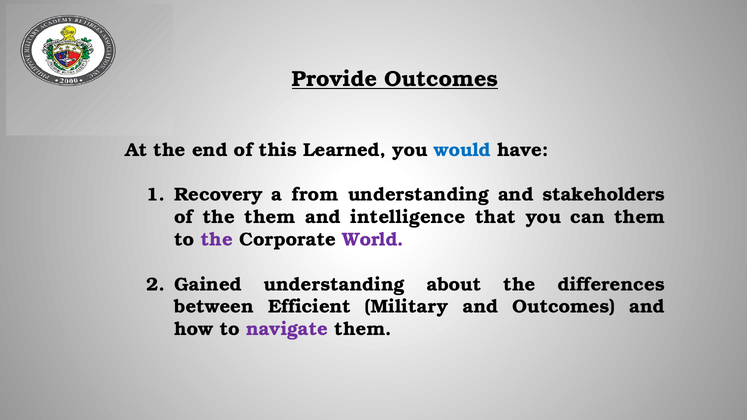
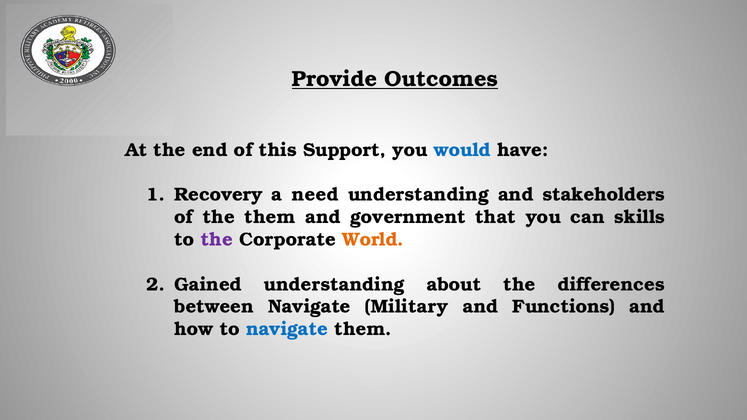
Learned: Learned -> Support (345, 150)
from: from -> need (315, 195)
intelligence: intelligence -> government (408, 217)
can them: them -> skills (640, 217)
World colour: purple -> orange (373, 240)
between Efficient: Efficient -> Navigate (309, 307)
and Outcomes: Outcomes -> Functions (564, 307)
navigate colour: purple -> blue (287, 329)
